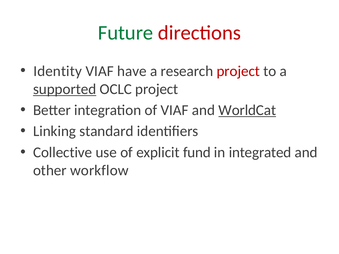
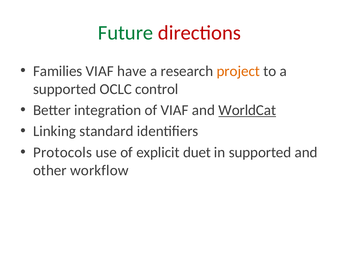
Identity: Identity -> Families (58, 71)
project colour: red -> orange (238, 71)
supported underline: present -> none (65, 89)
OCLC project: project -> control (157, 89)
Collective: Collective -> Protocols (63, 153)
fund: fund -> duet (197, 153)
in integrated: integrated -> supported (260, 153)
